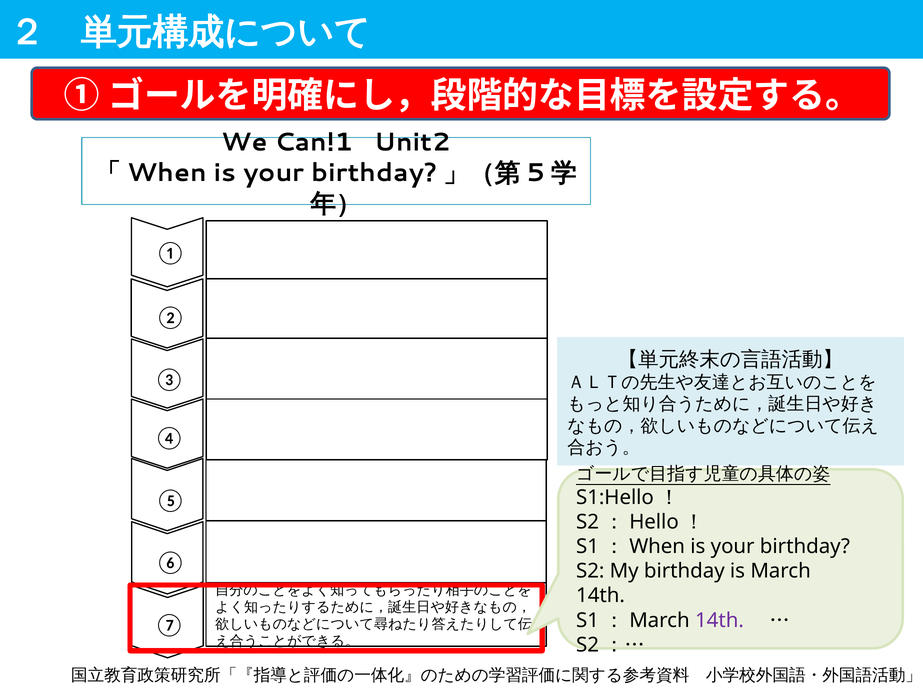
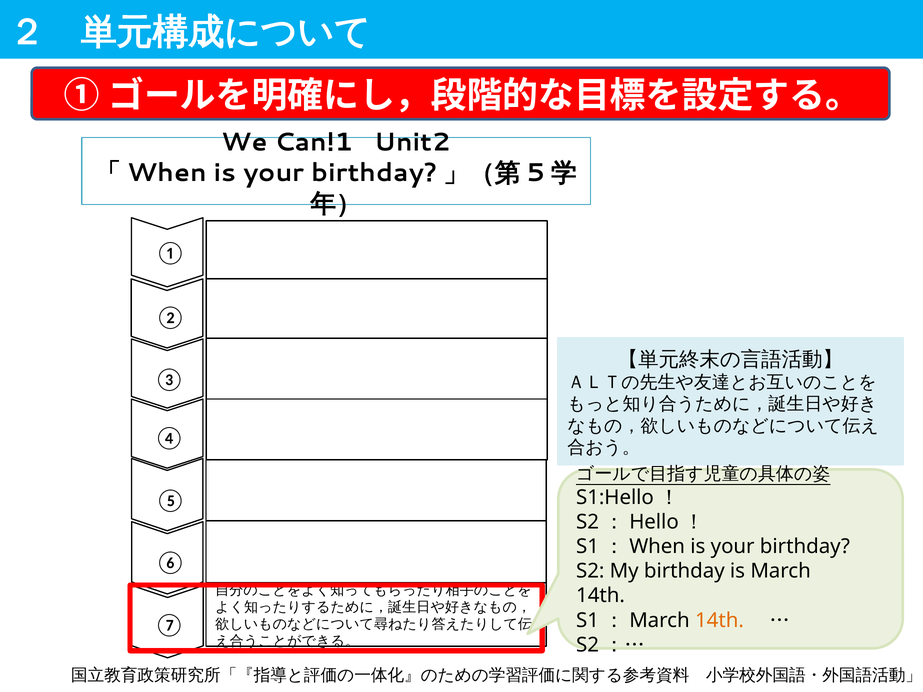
14th colour: purple -> orange (719, 620)
